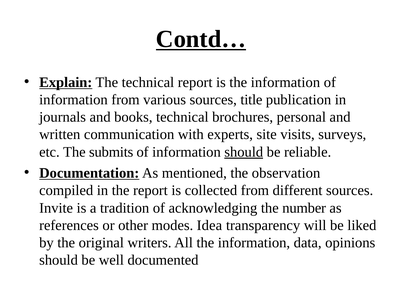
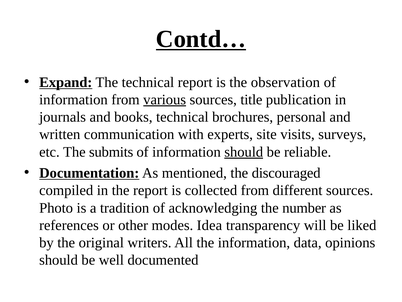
Explain: Explain -> Expand (66, 82)
is the information: information -> observation (285, 82)
various underline: none -> present (165, 99)
observation: observation -> discouraged (286, 173)
Invite: Invite -> Photo (56, 208)
